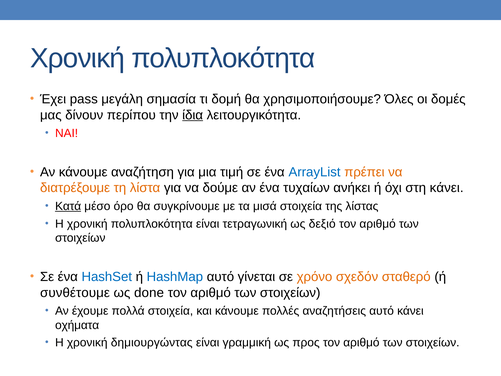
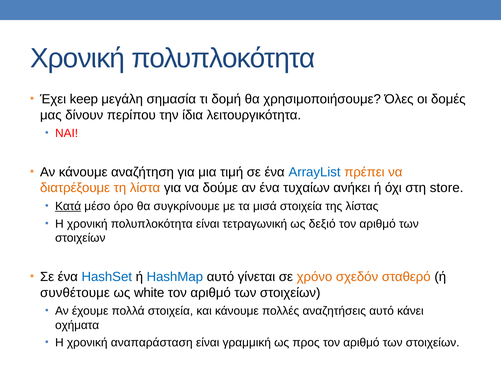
pass: pass -> keep (84, 99)
ίδια underline: present -> none (193, 115)
στη κάνει: κάνει -> store (447, 188)
done: done -> white (149, 292)
δημιουργώντας: δημιουργώντας -> αναπαράσταση (152, 342)
